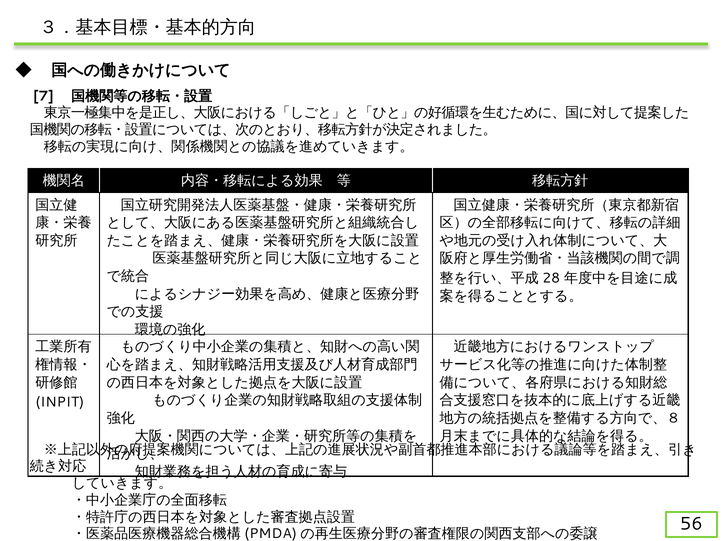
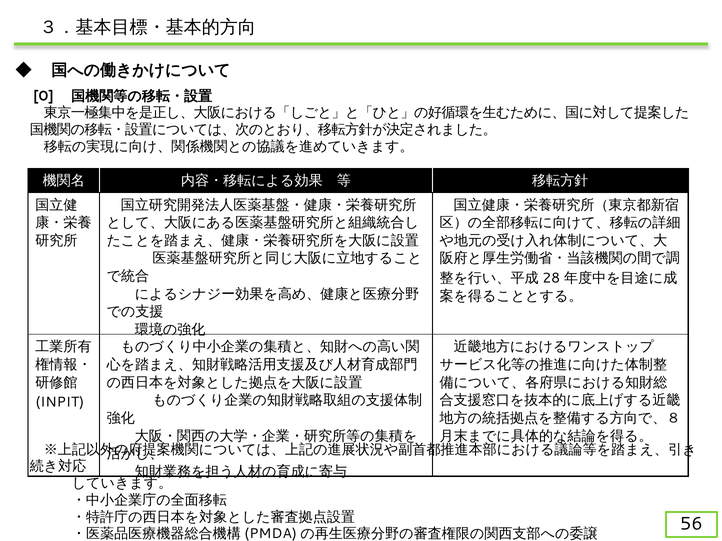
7: 7 -> 0 (43, 96)
